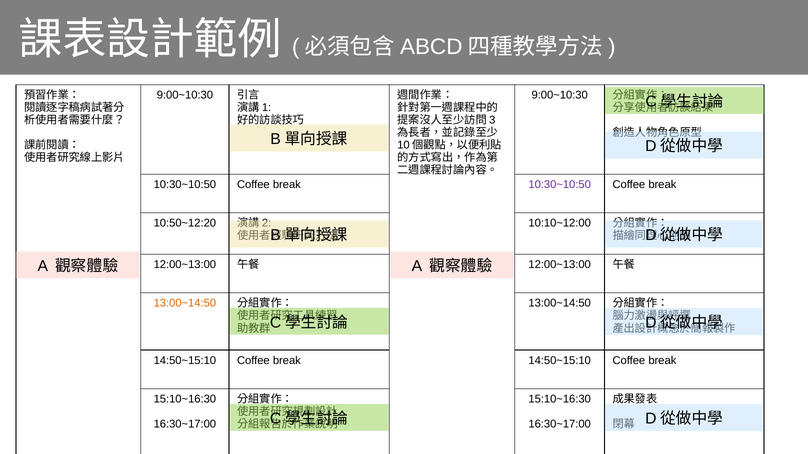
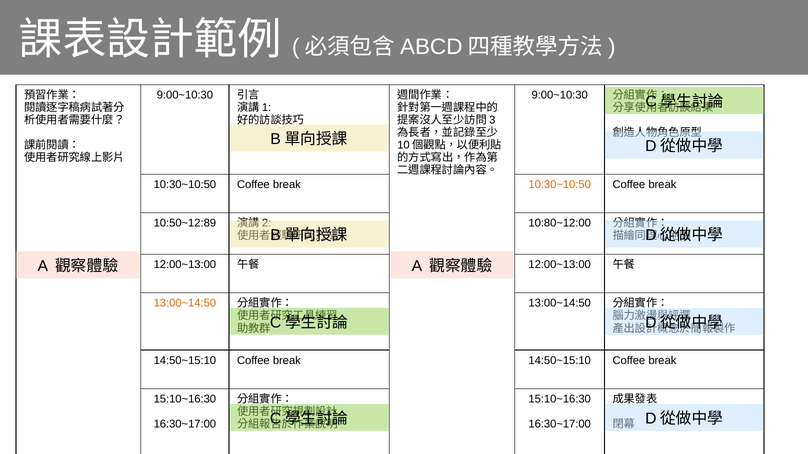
10:30~10:50 colour: purple -> orange (560, 185)
10:50~12:20: 10:50~12:20 -> 10:50~12:89 (185, 224)
10:10~12:00: 10:10~12:00 -> 10:80~12:00 (560, 224)
